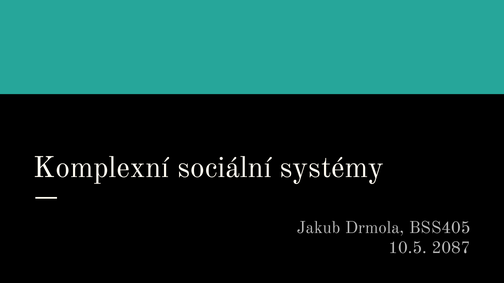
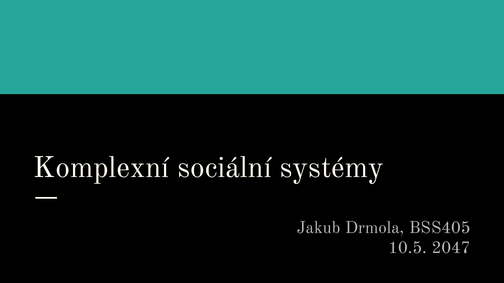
2087: 2087 -> 2047 (451, 248)
